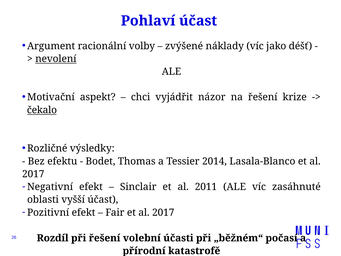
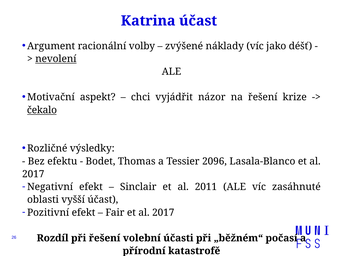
Pohlaví: Pohlaví -> Katrina (148, 21)
2014: 2014 -> 2096 (214, 161)
